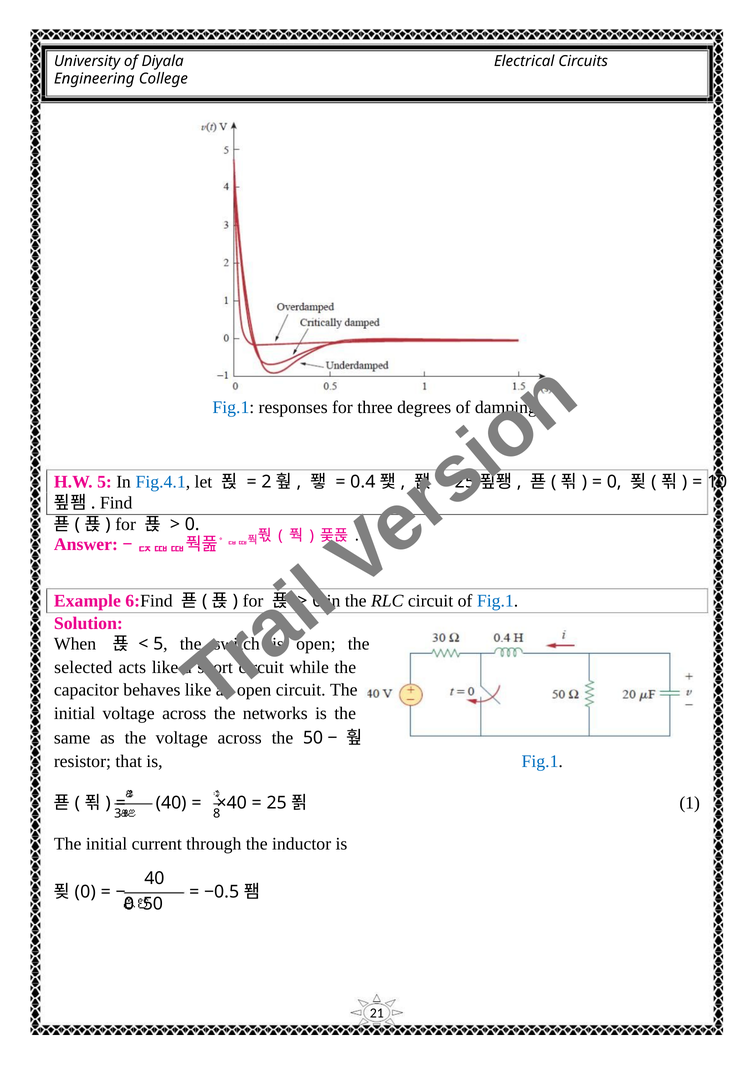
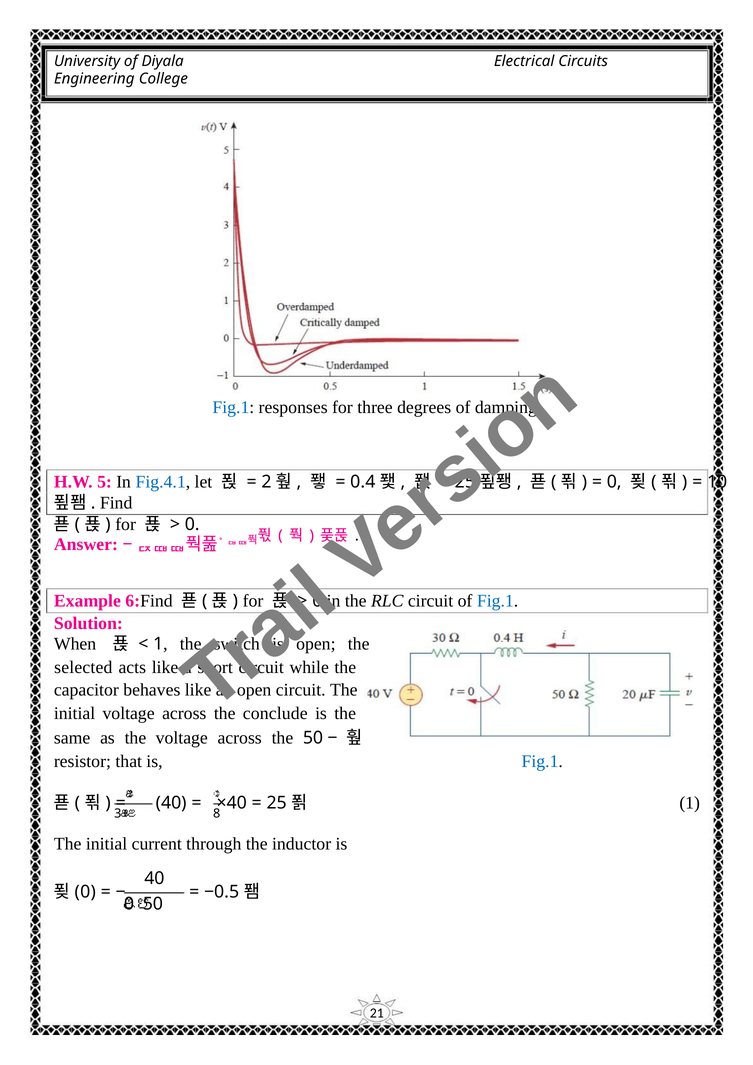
5: 5 -> 1 (158, 643)
networks: networks -> conclude (275, 713)
